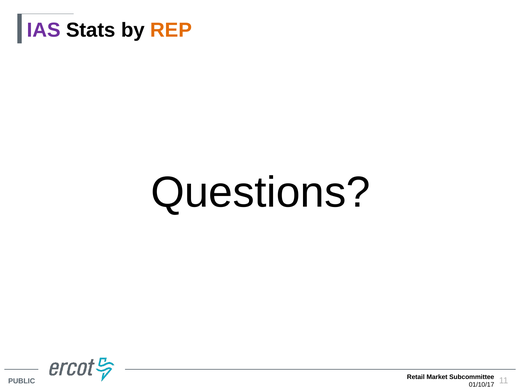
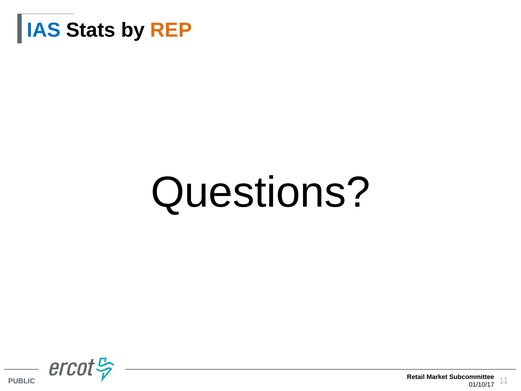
IAS colour: purple -> blue (44, 30)
